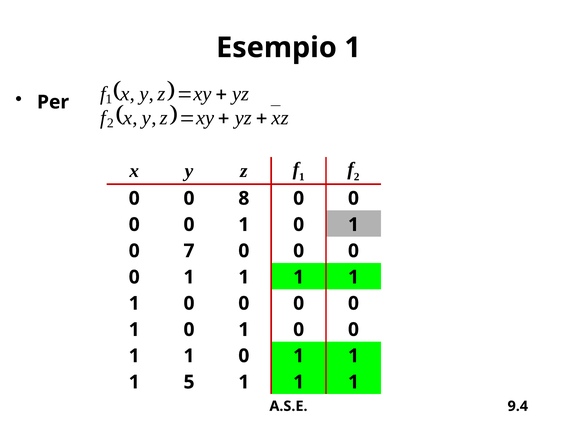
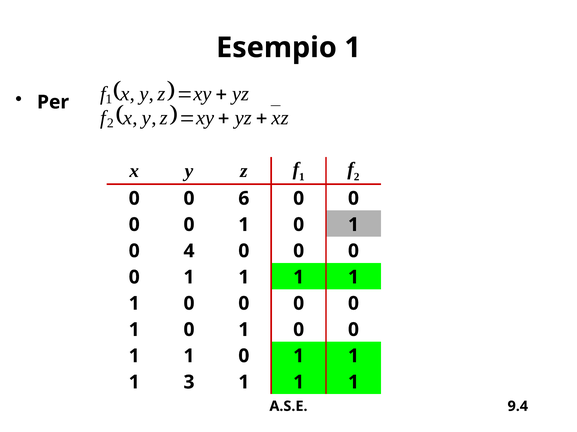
8: 8 -> 6 (244, 199)
7: 7 -> 4 (189, 251)
5: 5 -> 3 (189, 383)
